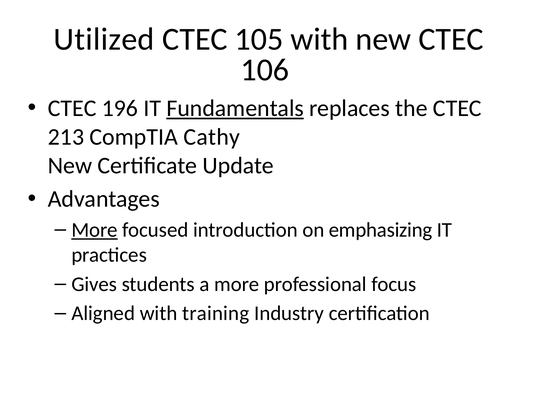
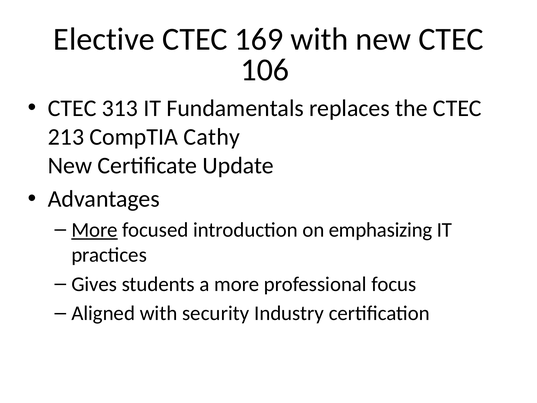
Utilized: Utilized -> Elective (104, 39)
105: 105 -> 169 (259, 39)
196: 196 -> 313 (120, 108)
Fundamentals underline: present -> none (235, 108)
training: training -> security (216, 313)
